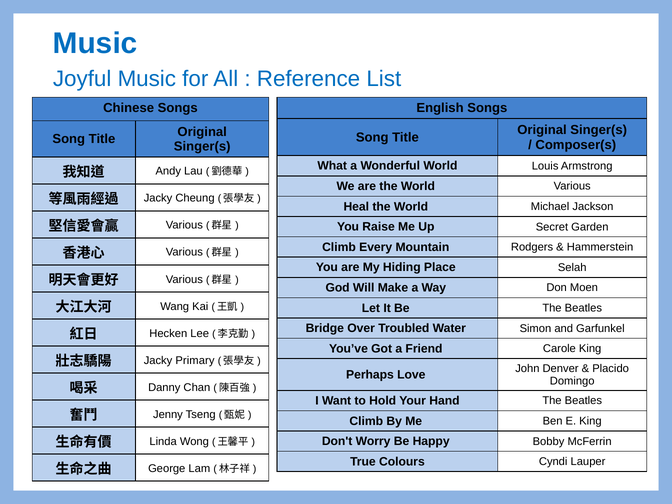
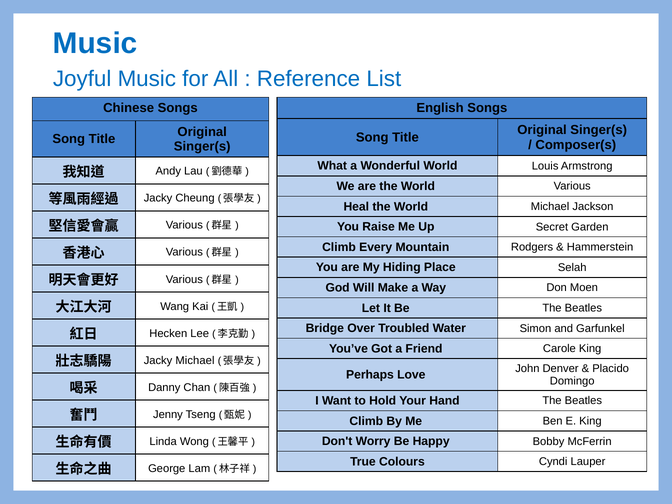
Jacky Primary: Primary -> Michael (195, 360)
